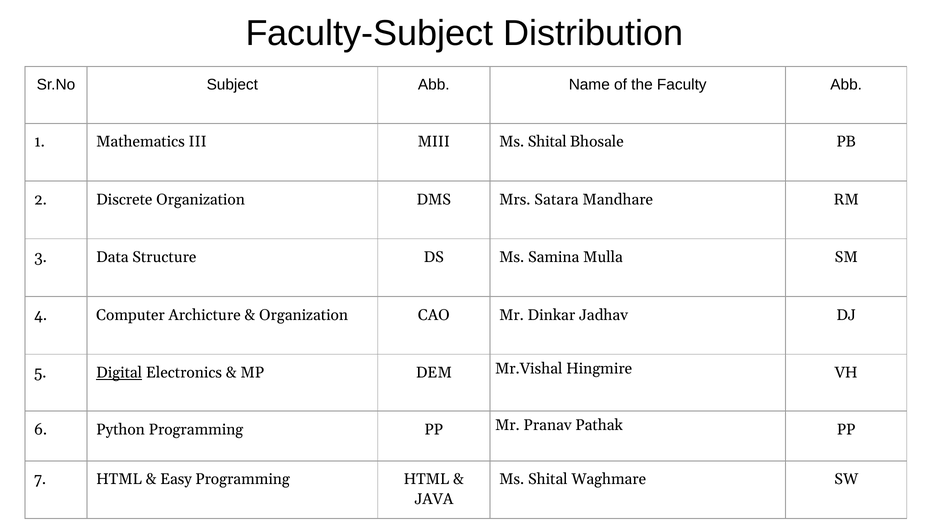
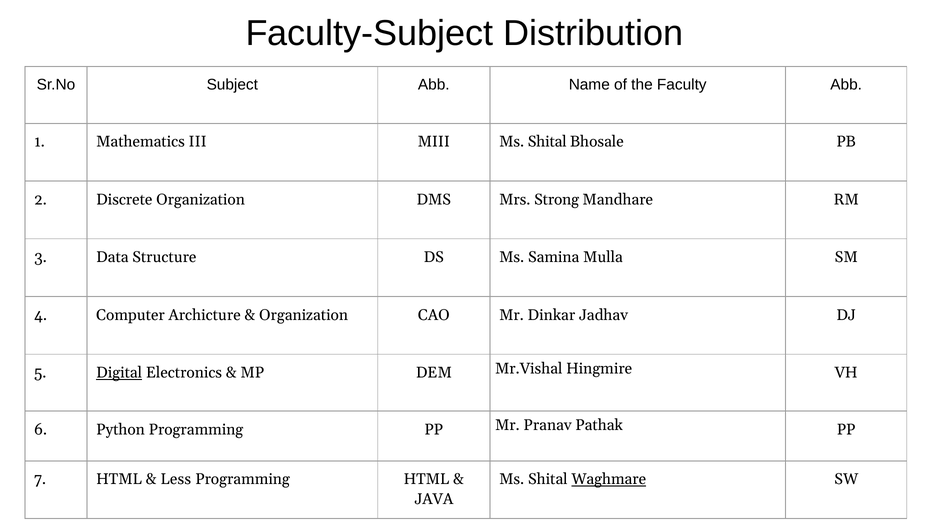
Satara: Satara -> Strong (557, 200)
Easy: Easy -> Less (176, 480)
Waghmare underline: none -> present (609, 480)
